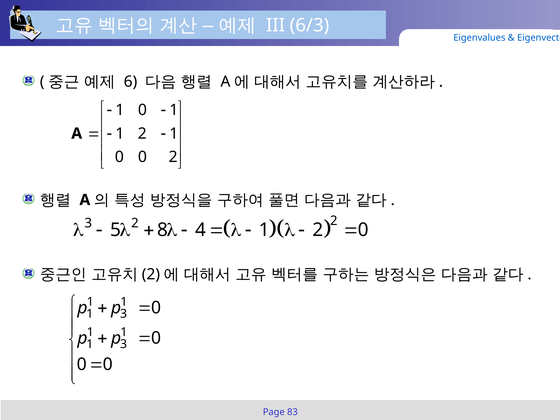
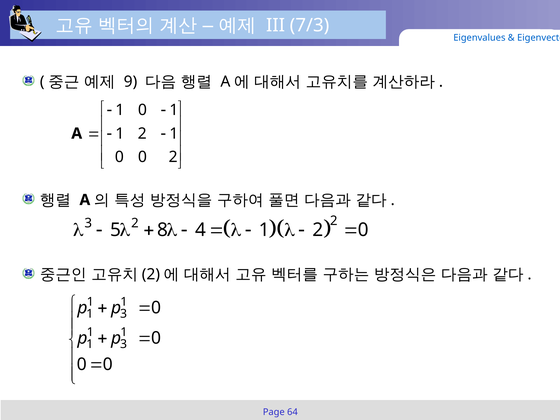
6/3: 6/3 -> 7/3 (310, 25)
6: 6 -> 9 (130, 82)
83: 83 -> 64 (292, 412)
